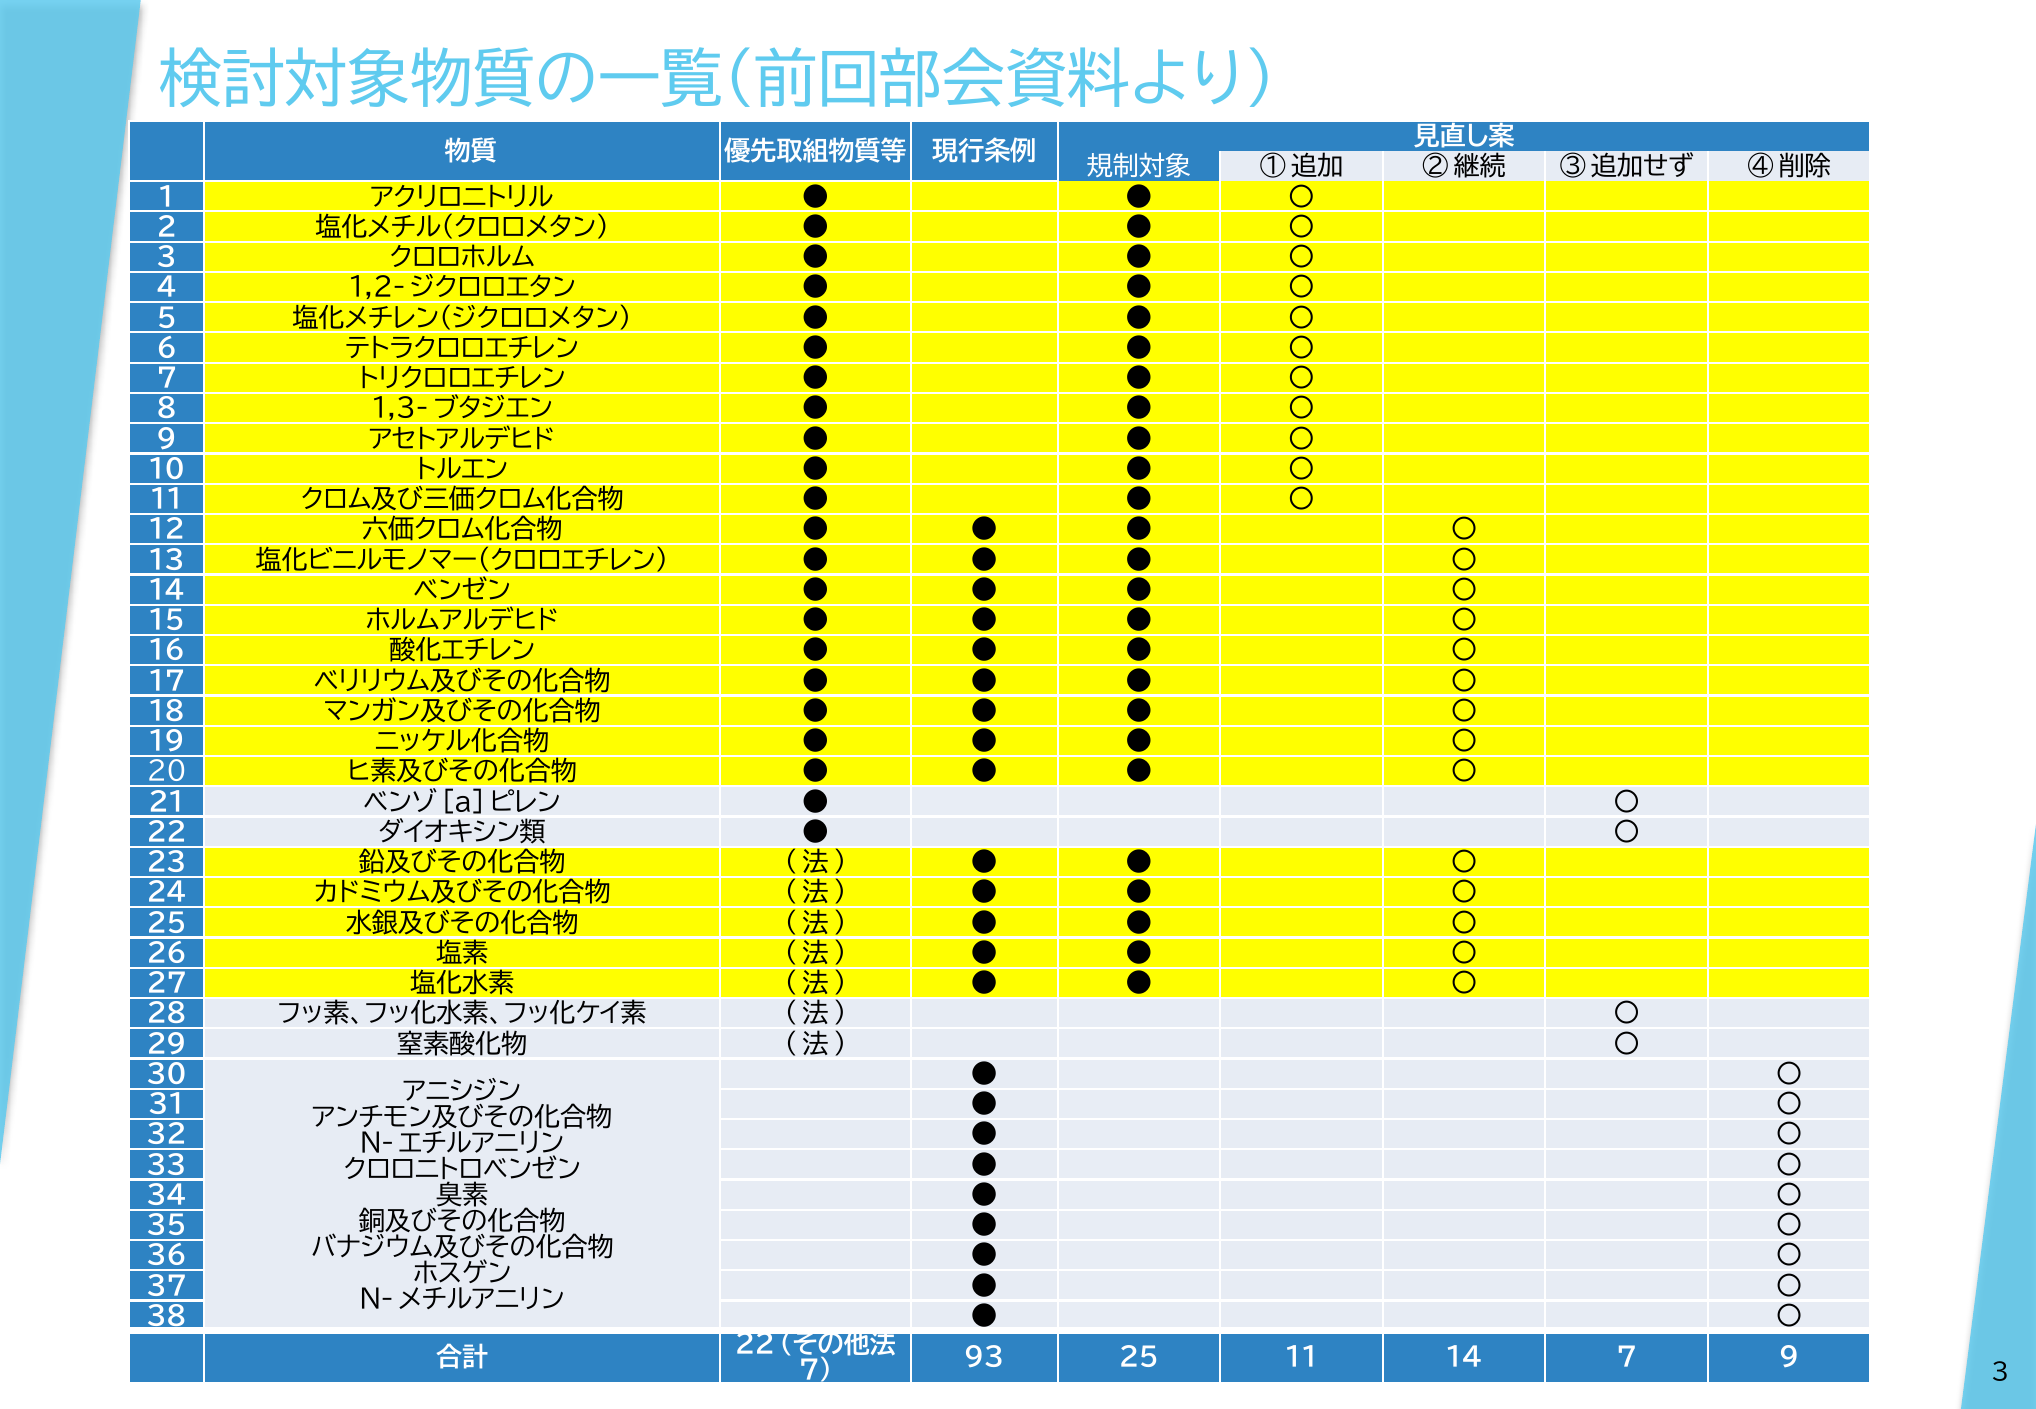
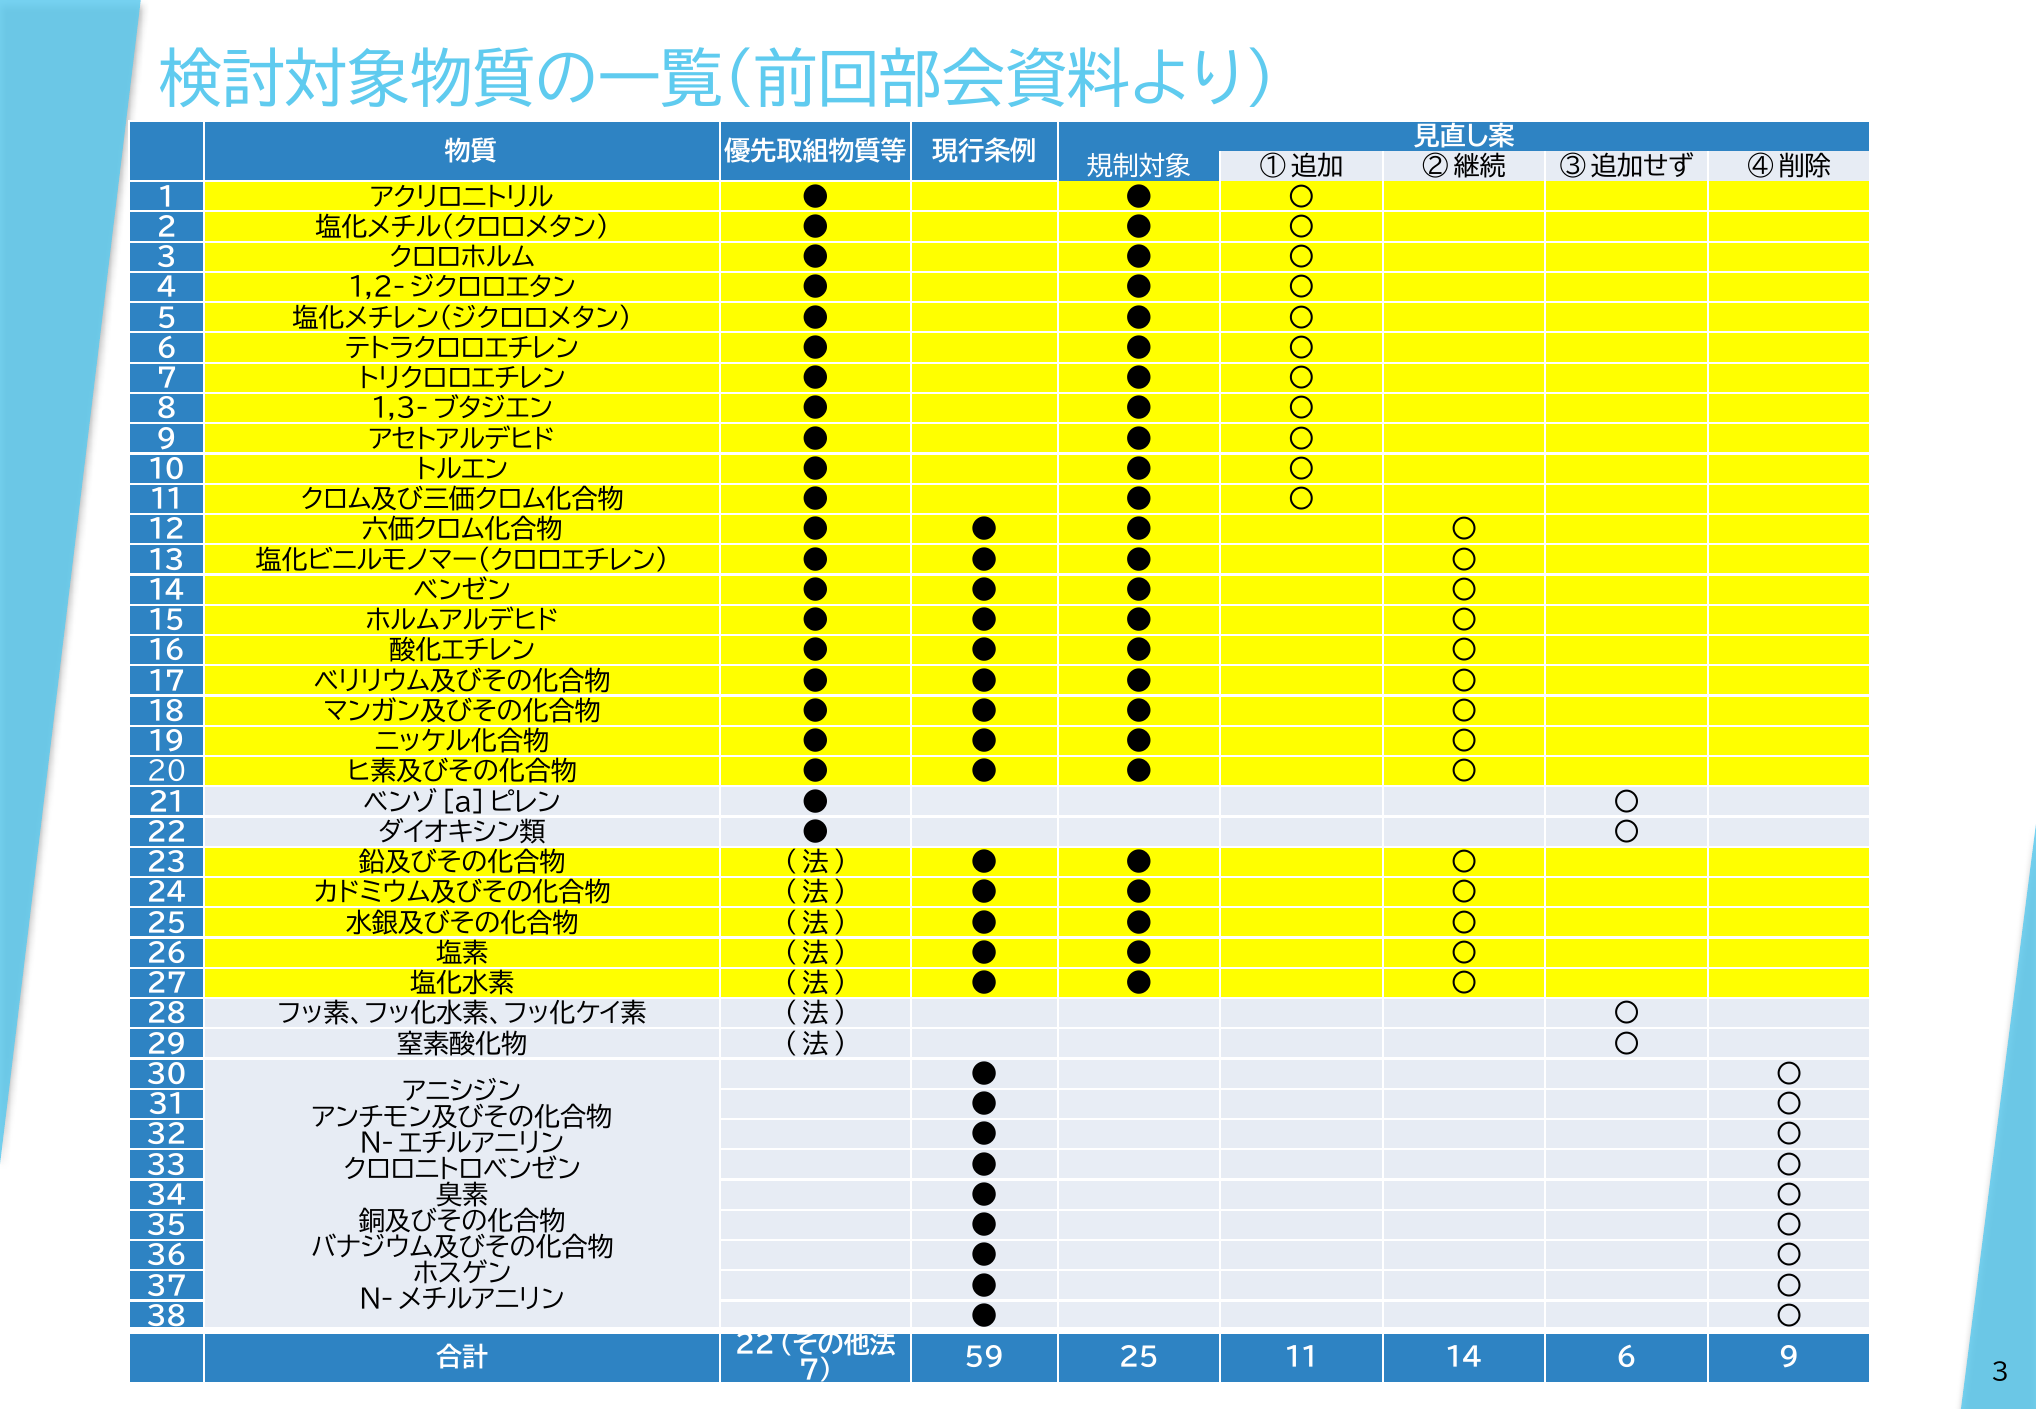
93: 93 -> 59 (984, 1358)
14 7: 7 -> 6 (1627, 1358)
